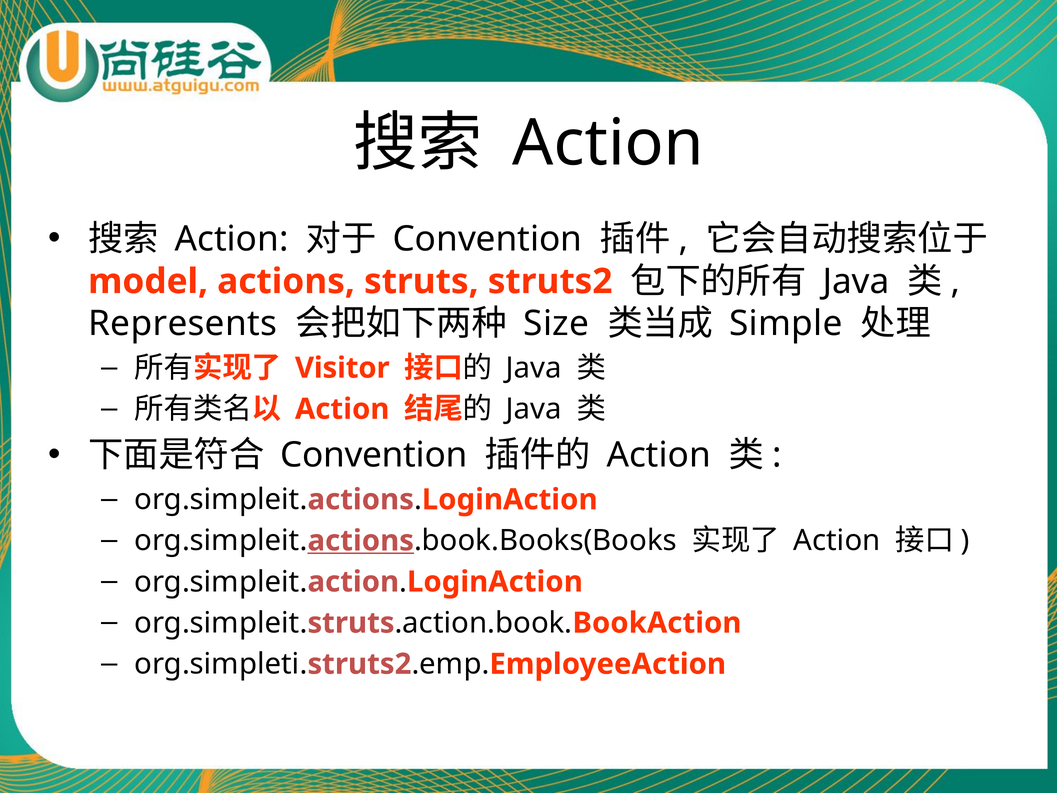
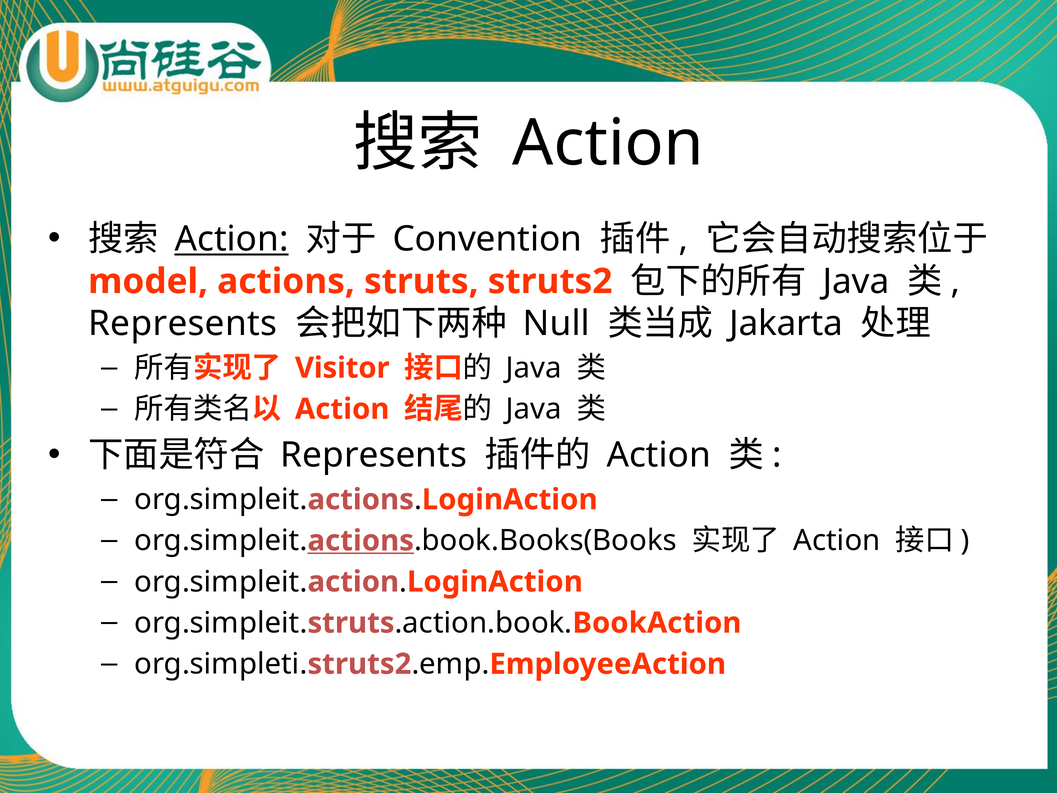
Action underline: none -> present (232, 239)
Size: Size -> Null (556, 324)
Simple: Simple -> Jakarta (786, 324)
Convention: Convention -> Represents (374, 455)
